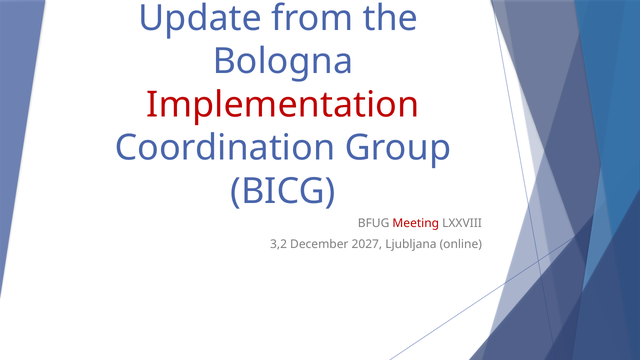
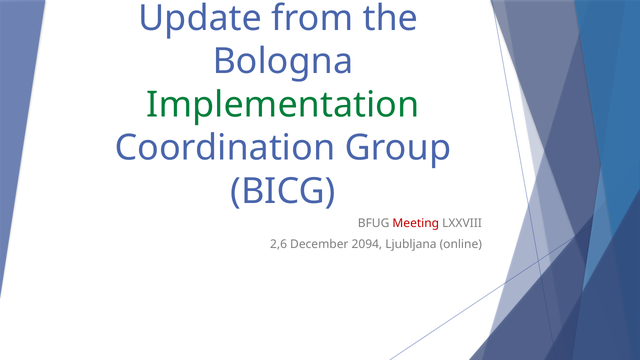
Implementation colour: red -> green (283, 105)
3,2: 3,2 -> 2,6 (279, 244)
2027: 2027 -> 2094 (367, 244)
